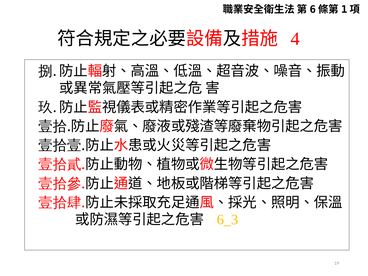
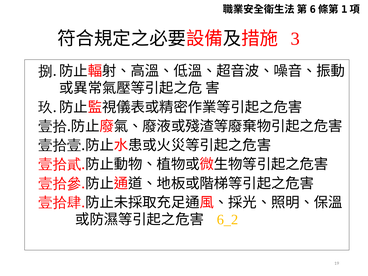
4: 4 -> 3 (295, 39)
6_3: 6_3 -> 6_2 (228, 220)
